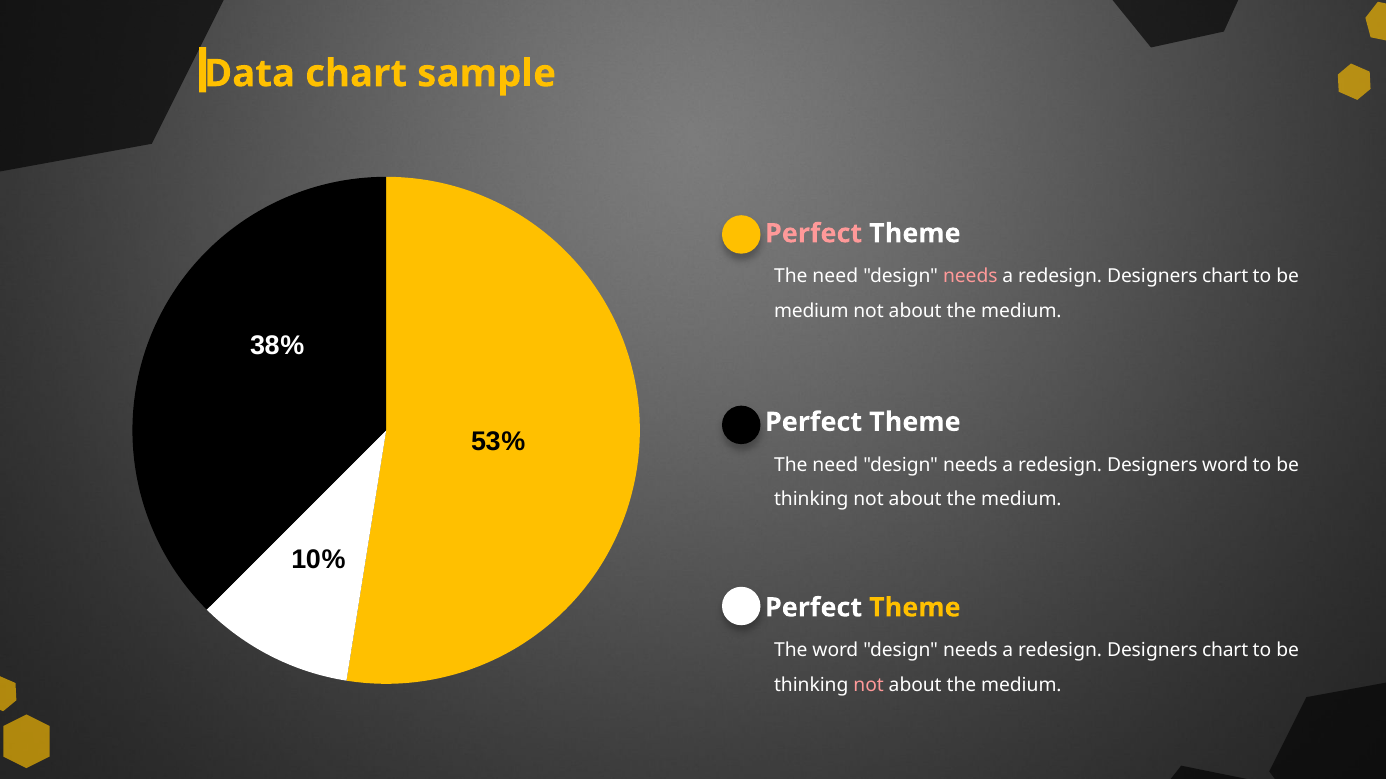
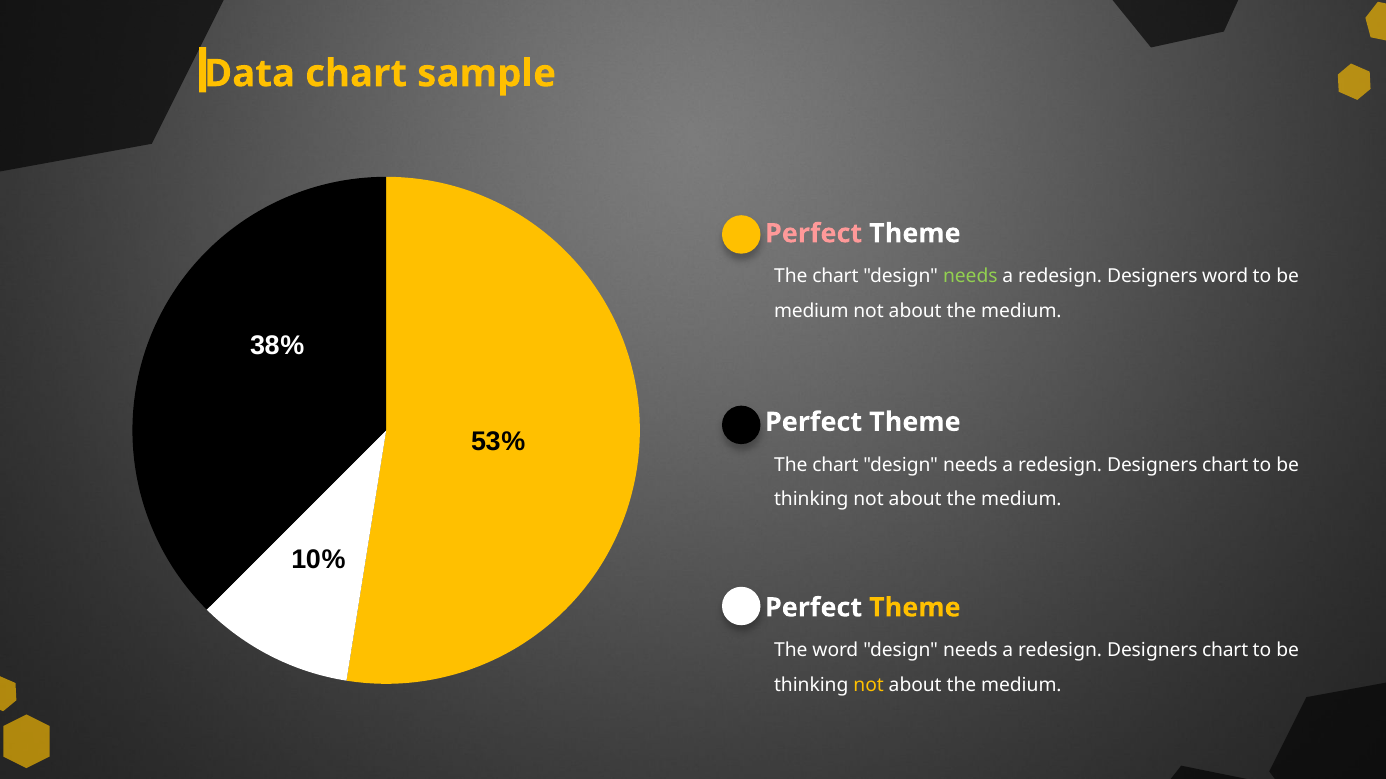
need: need -> chart (835, 276)
needs colour: pink -> light green (970, 276)
chart: chart -> word (1225, 276)
need: need -> chart (835, 465)
word: word -> chart (1225, 465)
not colour: pink -> yellow (869, 686)
